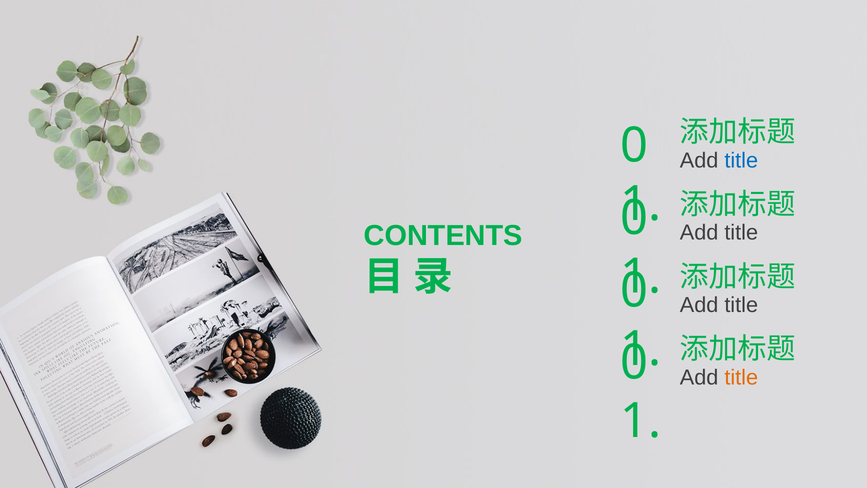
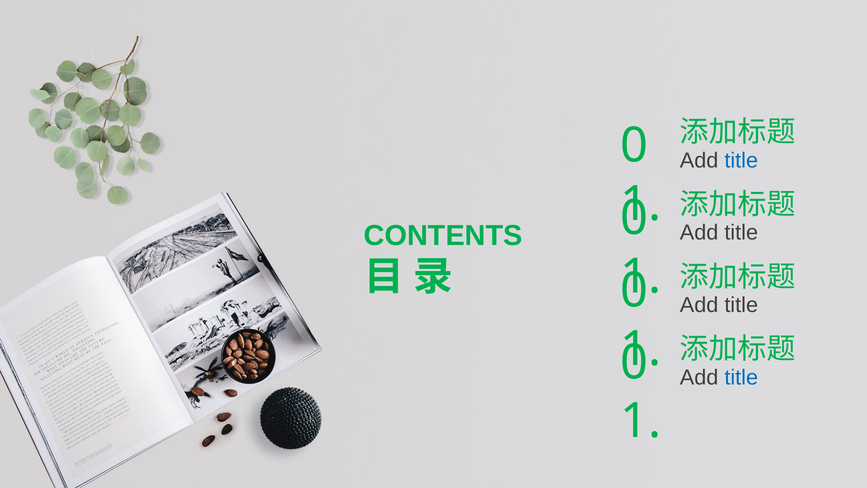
title colour: orange -> blue (741, 377)
